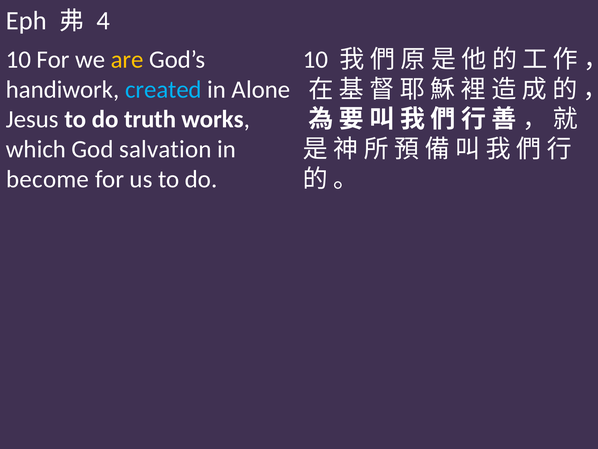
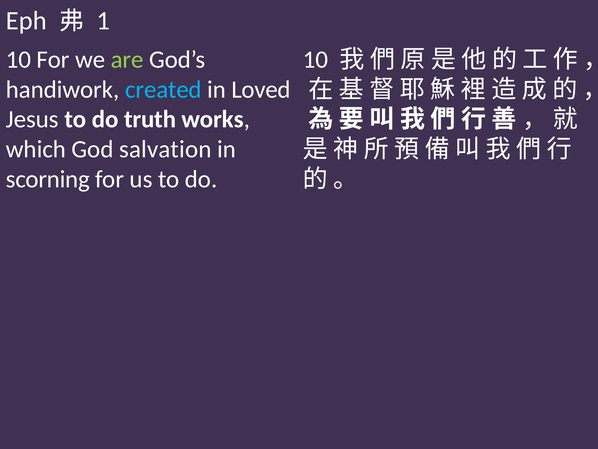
4: 4 -> 1 (103, 21)
are colour: yellow -> light green (127, 59)
Alone: Alone -> Loved (261, 89)
become: become -> scorning (48, 179)
